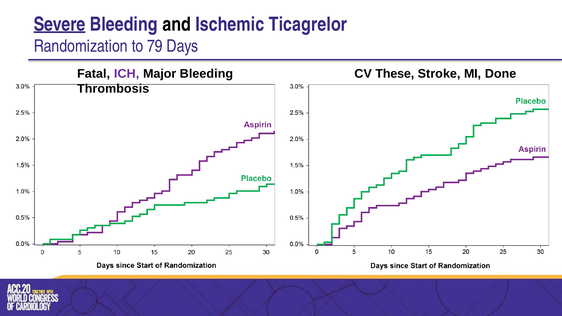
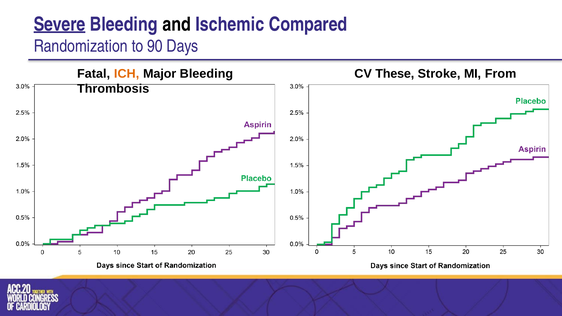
Ticagrelor: Ticagrelor -> Compared (308, 24)
79: 79 -> 90 (155, 46)
ICH colour: purple -> orange (127, 74)
Done: Done -> From (501, 74)
